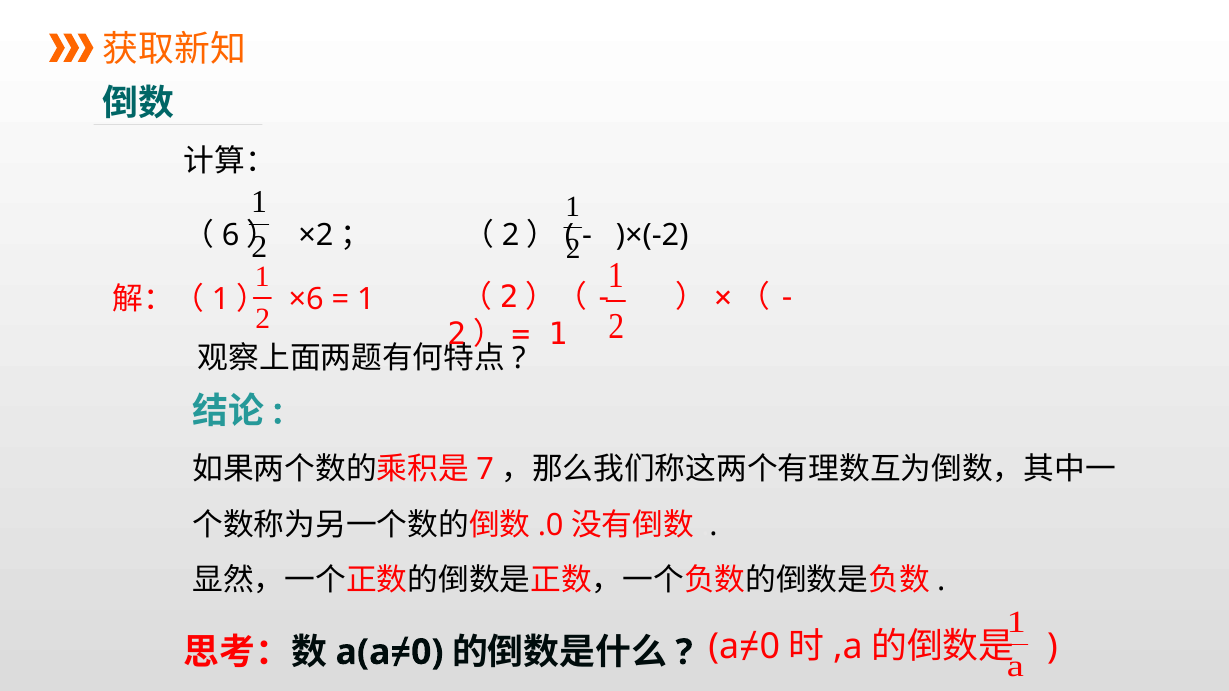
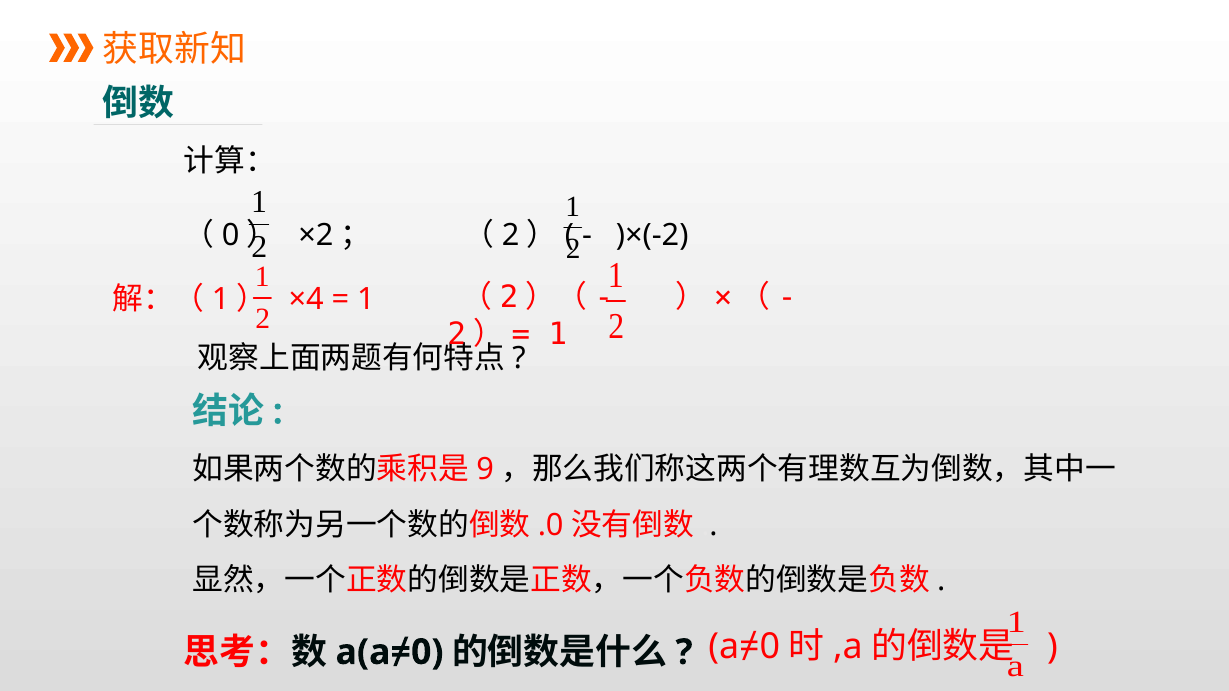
6: 6 -> 0 (231, 235)
×6: ×6 -> ×4 (306, 299)
7: 7 -> 9 (485, 470)
